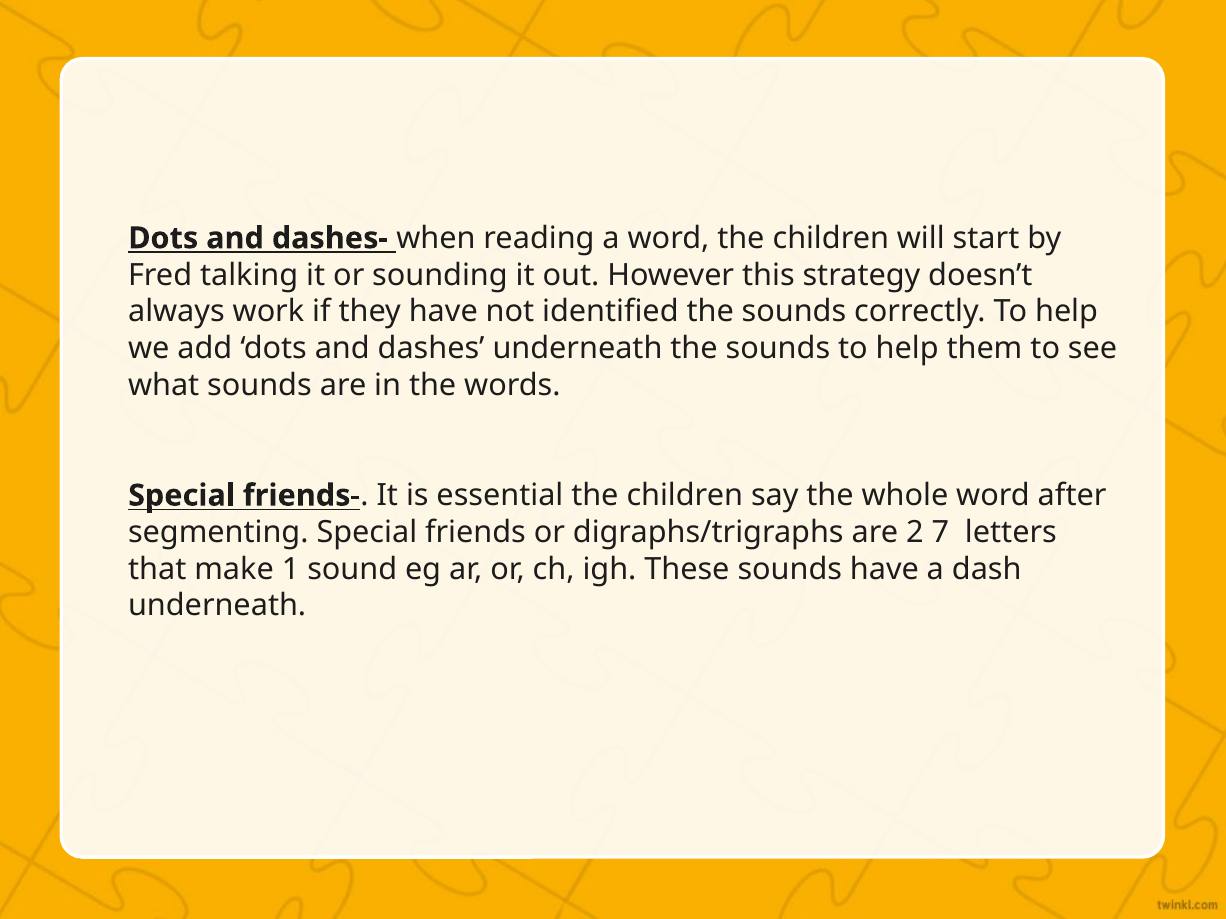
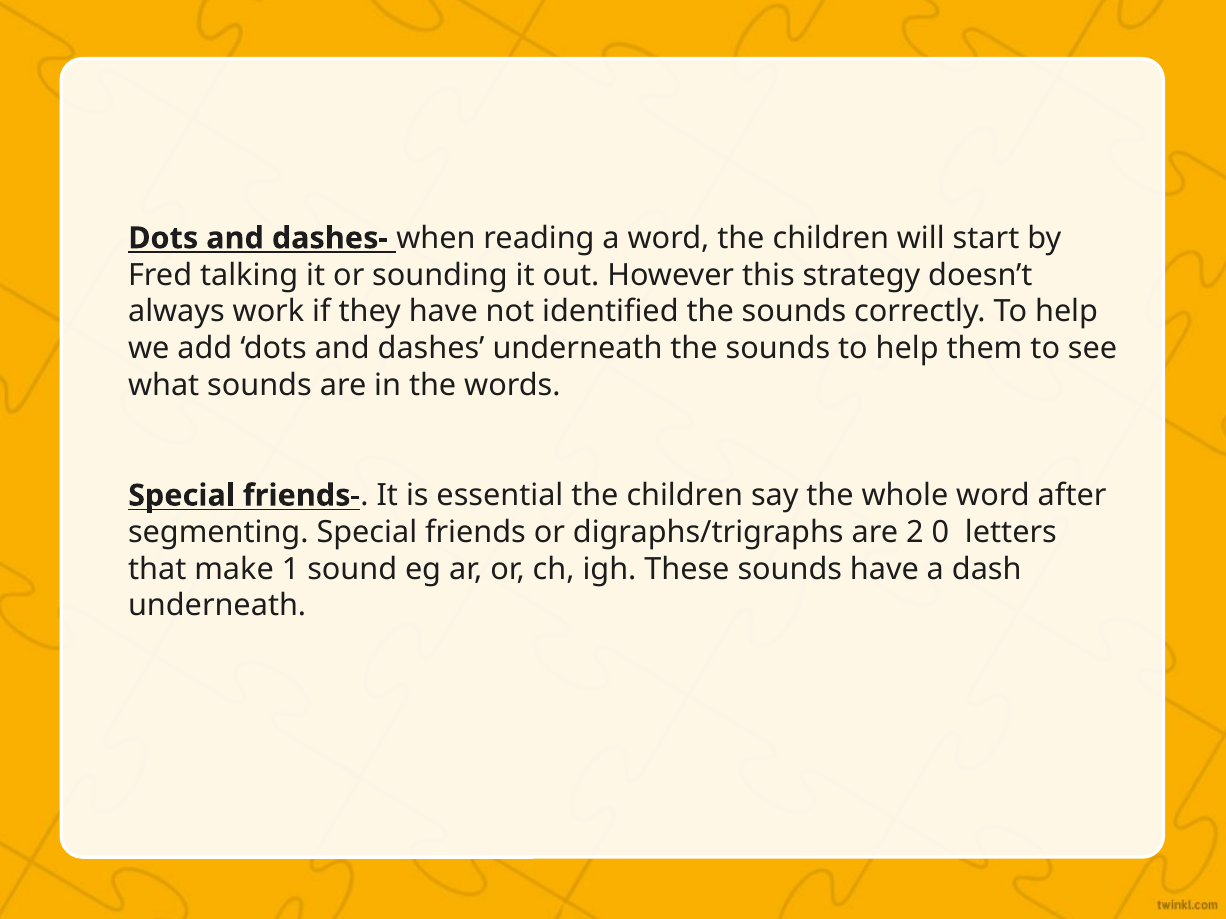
7: 7 -> 0 (940, 533)
